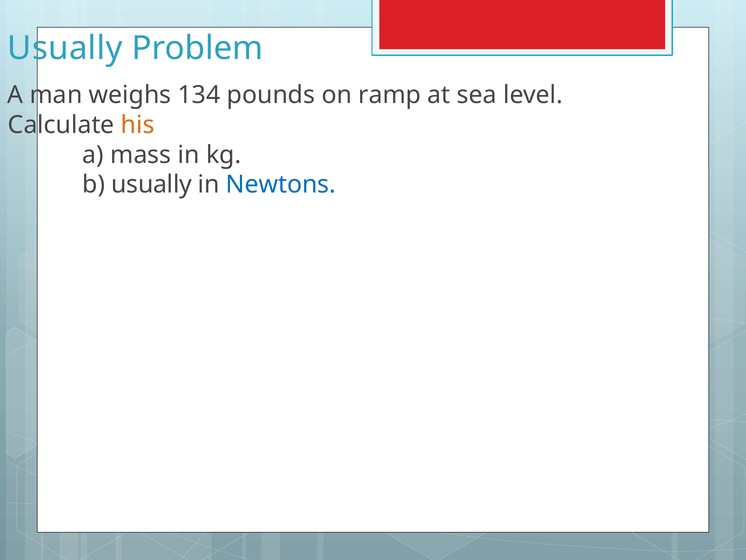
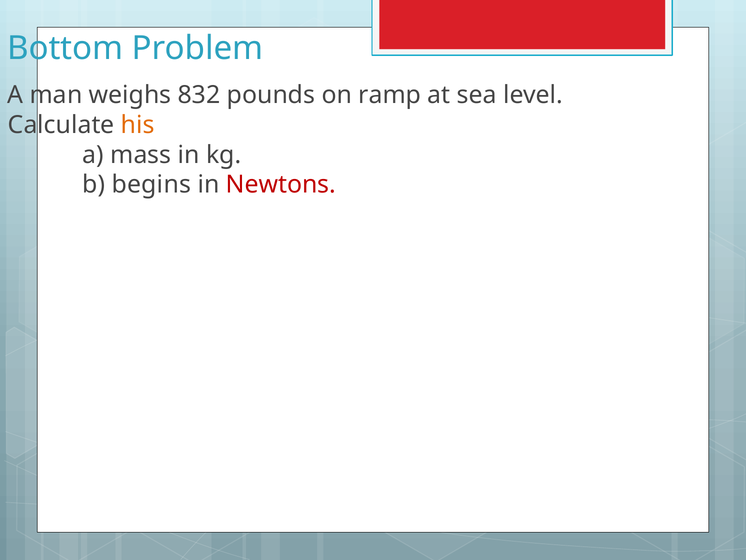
Usually: Usually -> Bottom (65, 48)
134: 134 -> 832 (199, 95)
b usually: usually -> begins (151, 185)
Newtons colour: blue -> red (281, 185)
